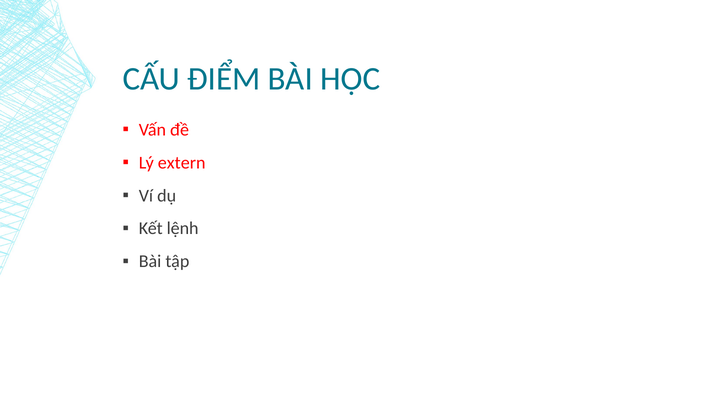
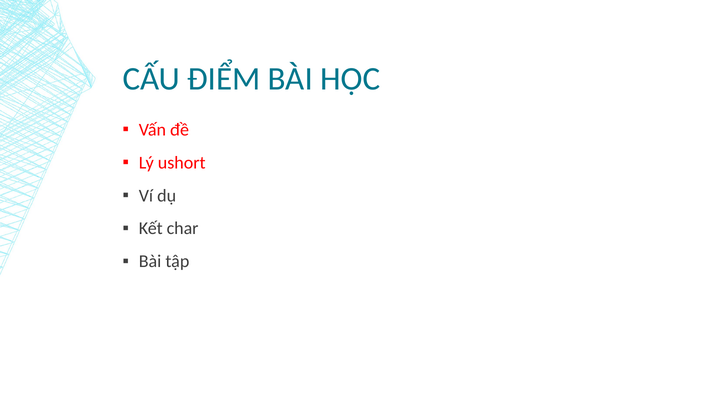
extern: extern -> ushort (182, 163)
lệnh: lệnh -> char (183, 229)
